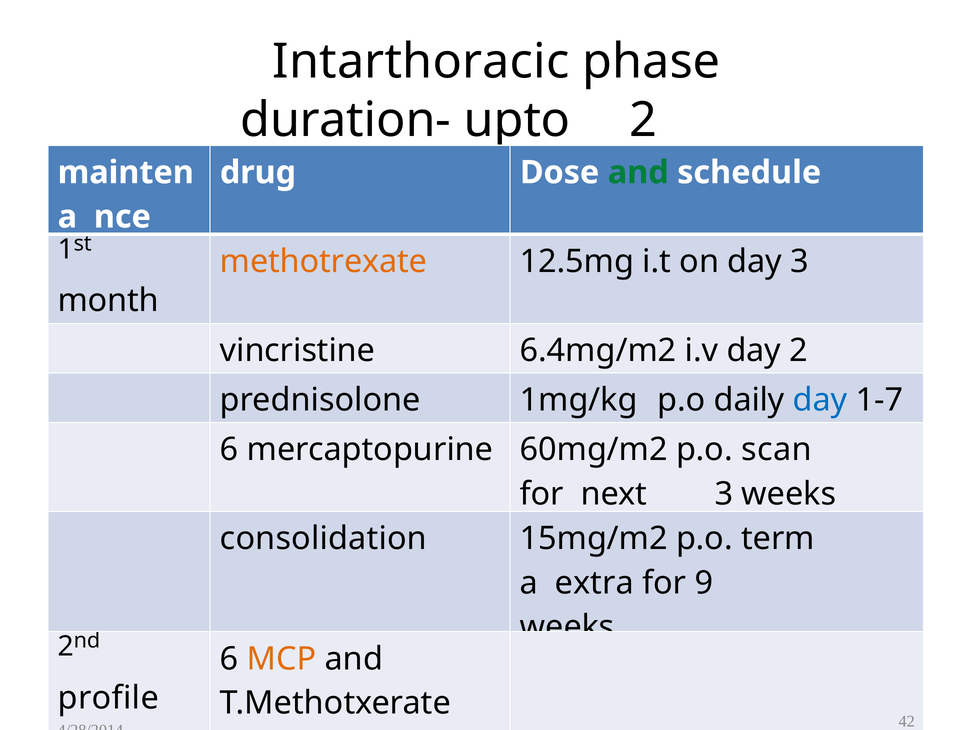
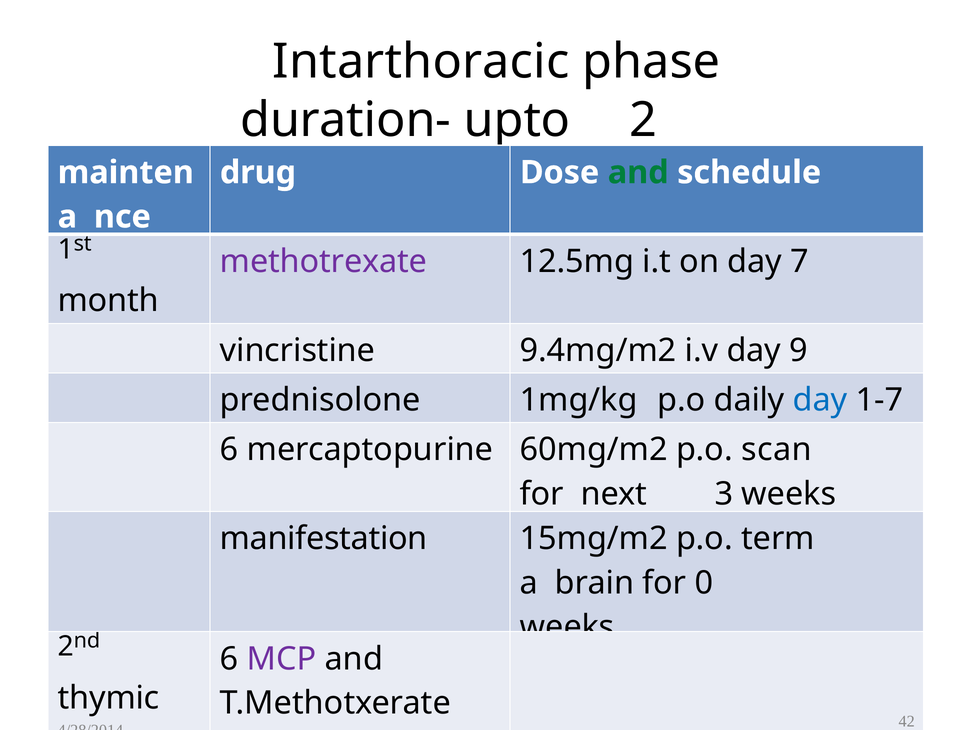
methotrexate colour: orange -> purple (324, 261)
day 3: 3 -> 7 (799, 261)
6.4mg/m2: 6.4mg/m2 -> 9.4mg/m2 (598, 351)
day 2: 2 -> 9 (799, 351)
consolidation: consolidation -> manifestation (324, 538)
extra: extra -> brain (595, 583)
9: 9 -> 0 (704, 583)
MCP colour: orange -> purple (282, 659)
profile: profile -> thymic (109, 698)
